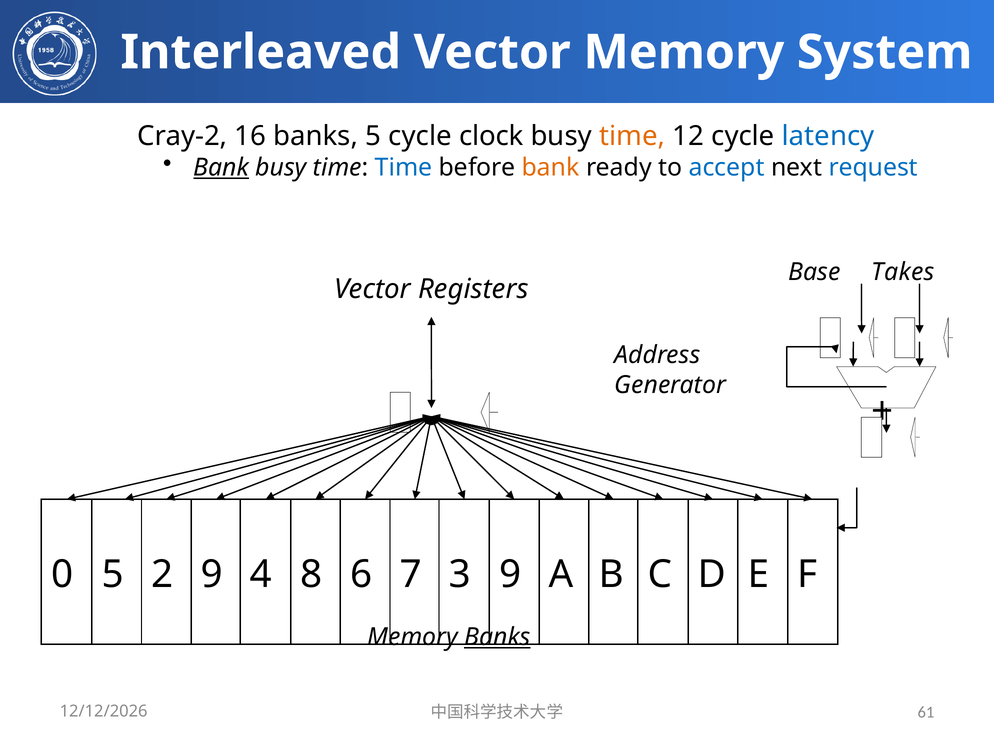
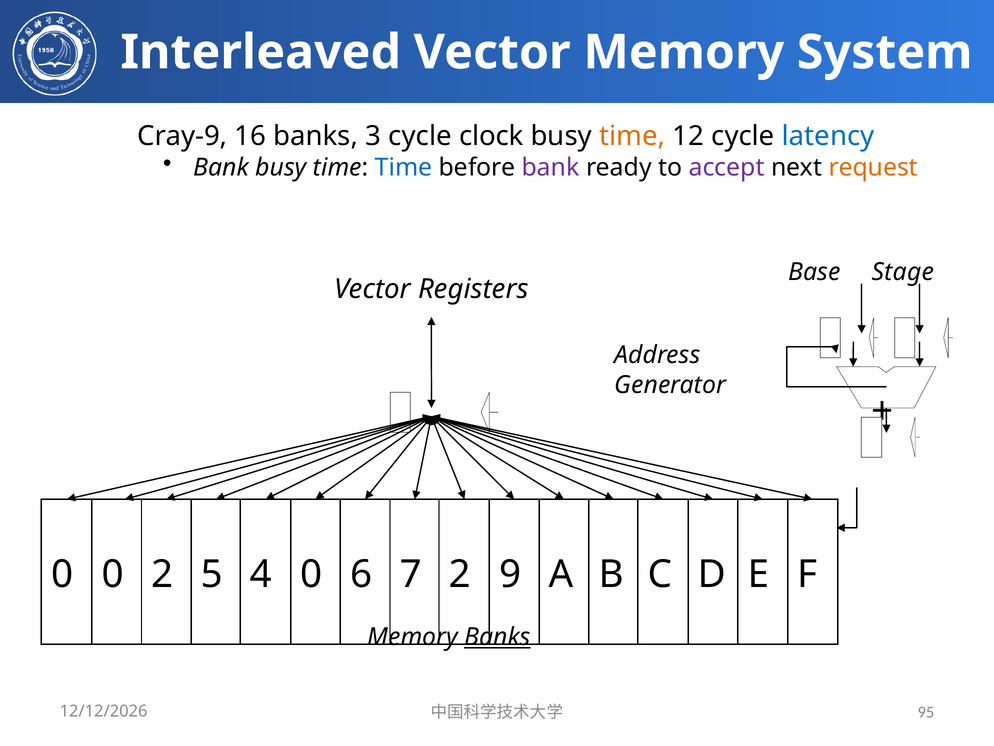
Cray-2: Cray-2 -> Cray-9 (182, 136)
banks 5: 5 -> 3 (373, 136)
Bank underline: present -> none (221, 167)
bank colour: orange -> purple (551, 167)
accept colour: blue -> purple (727, 167)
request colour: blue -> orange (873, 167)
Takes: Takes -> Stage (903, 272)
0 5: 5 -> 0 (113, 574)
2 9: 9 -> 5 (212, 574)
4 8: 8 -> 0 (311, 574)
7 3: 3 -> 2 (460, 574)
61: 61 -> 95 (926, 712)
